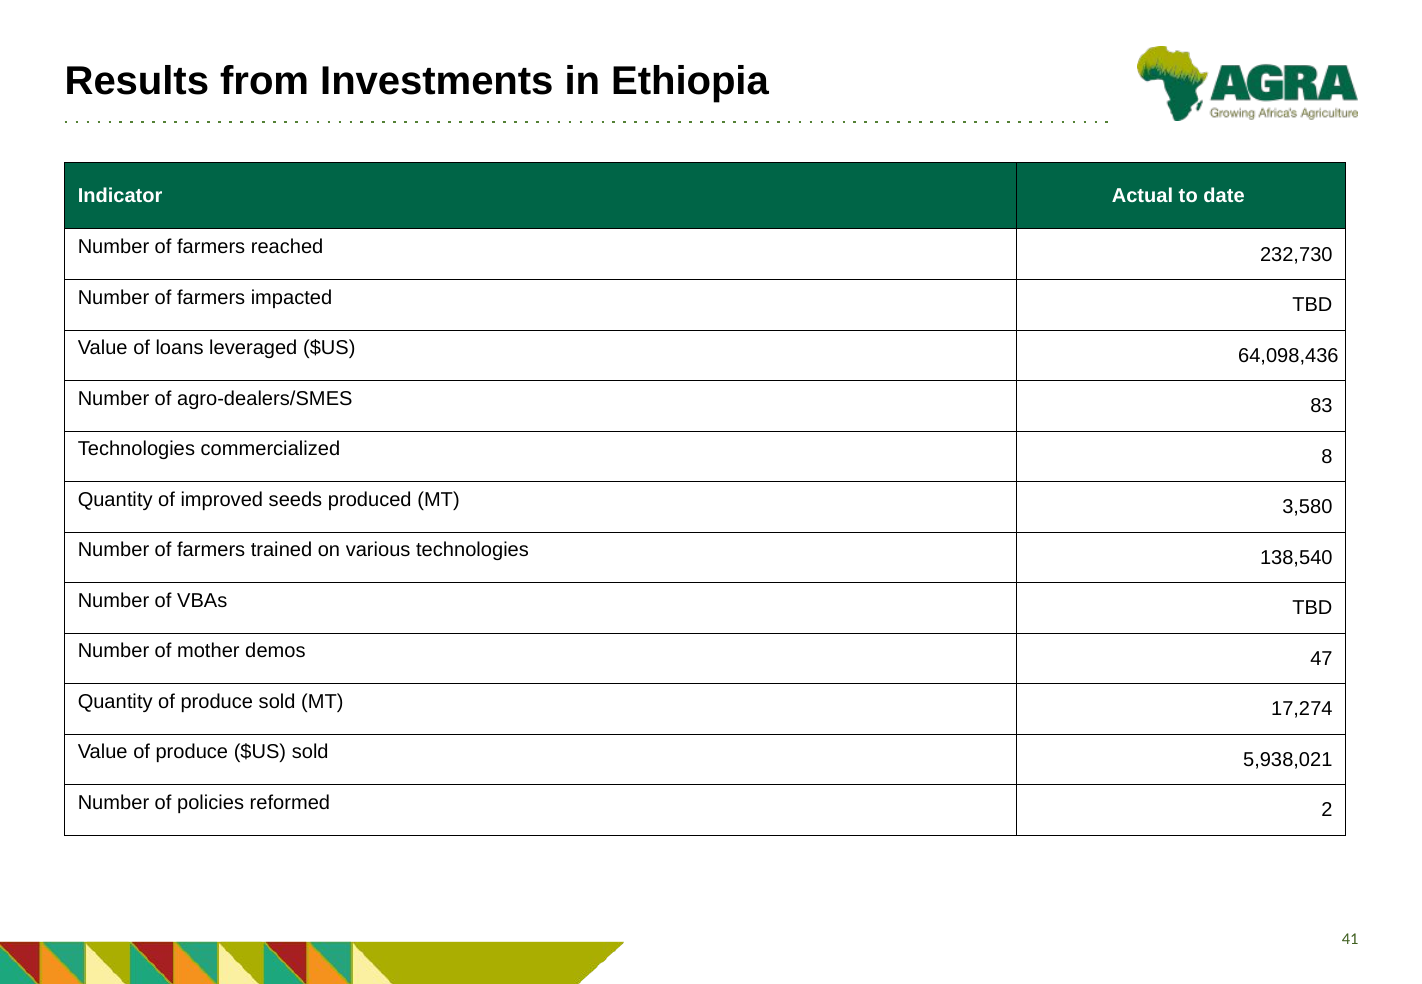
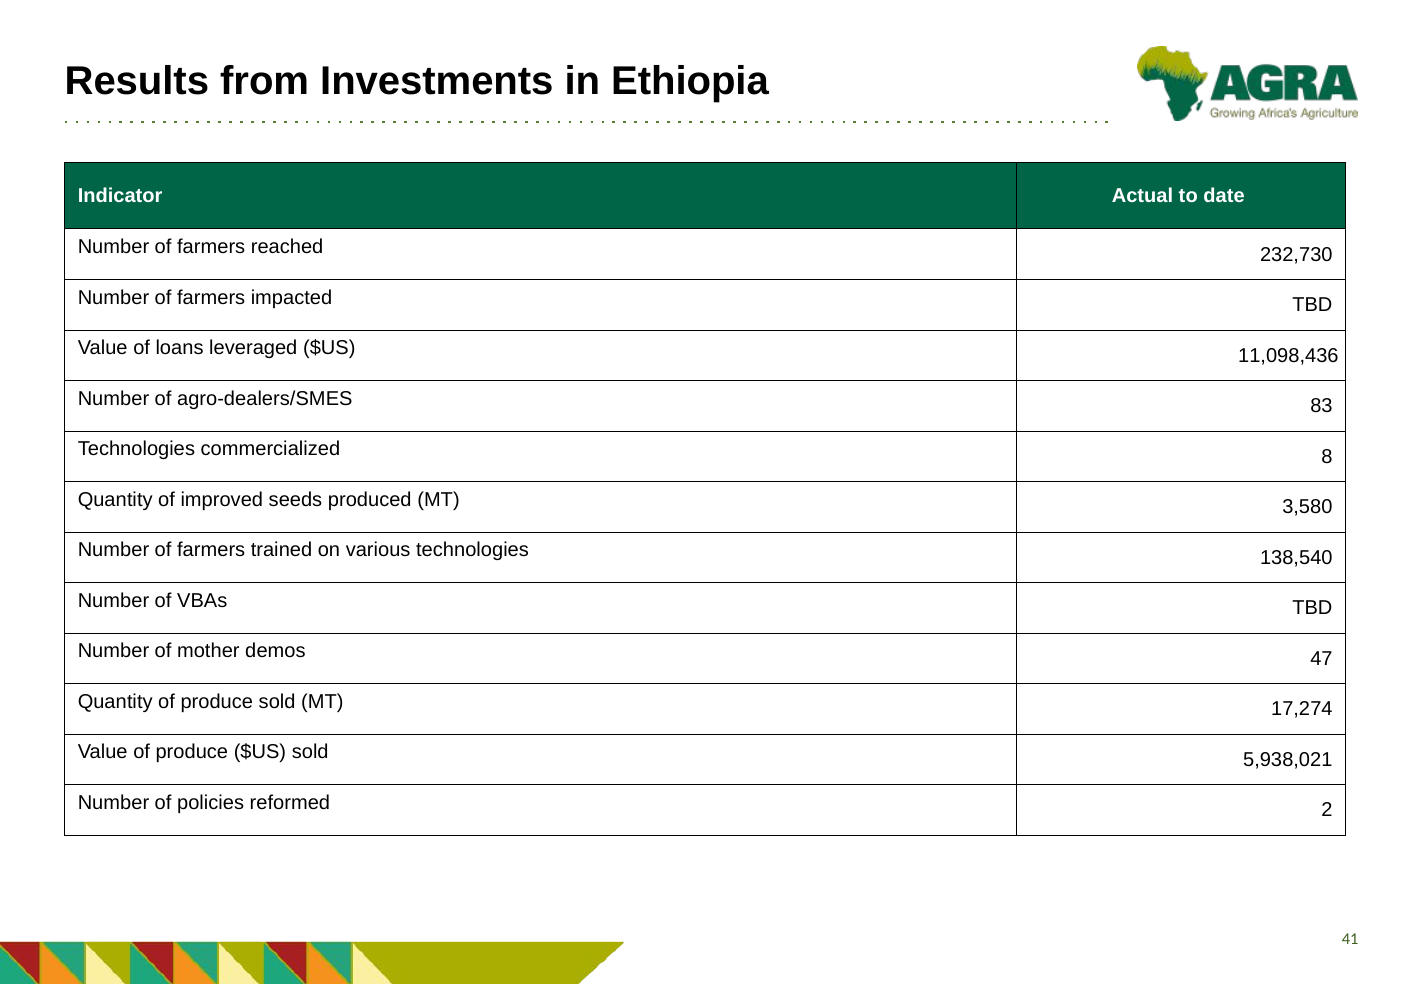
64,098,436: 64,098,436 -> 11,098,436 (1288, 356)
